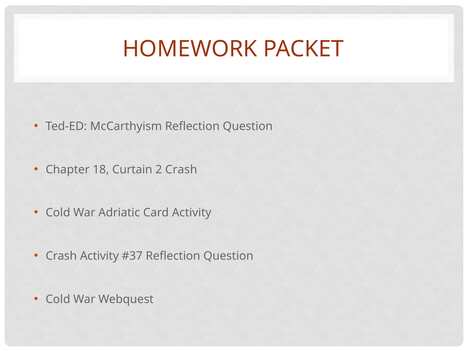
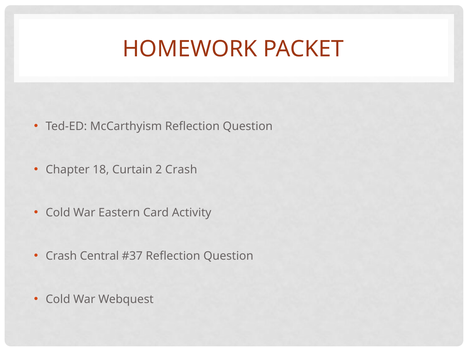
Adriatic: Adriatic -> Eastern (119, 213)
Crash Activity: Activity -> Central (99, 256)
